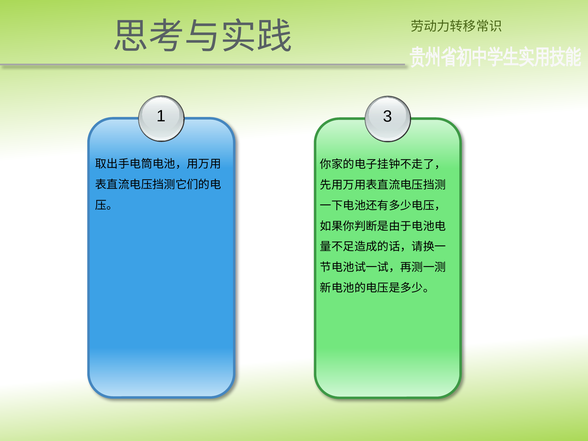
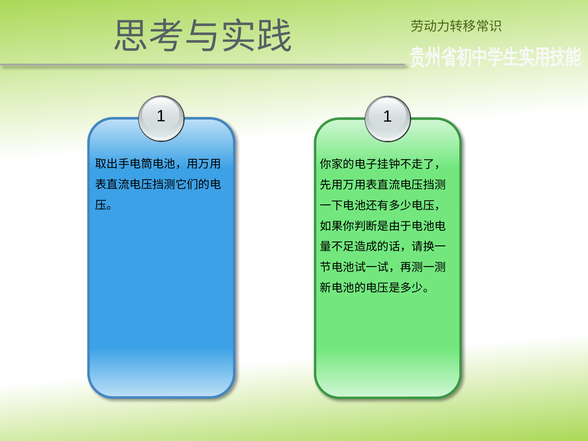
1 3: 3 -> 1 (387, 116)
